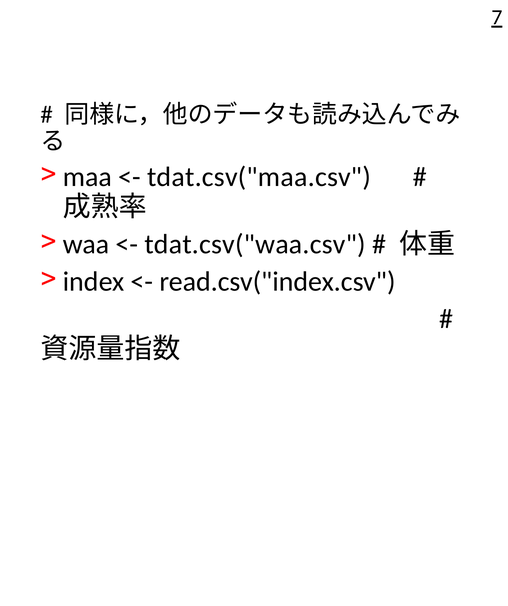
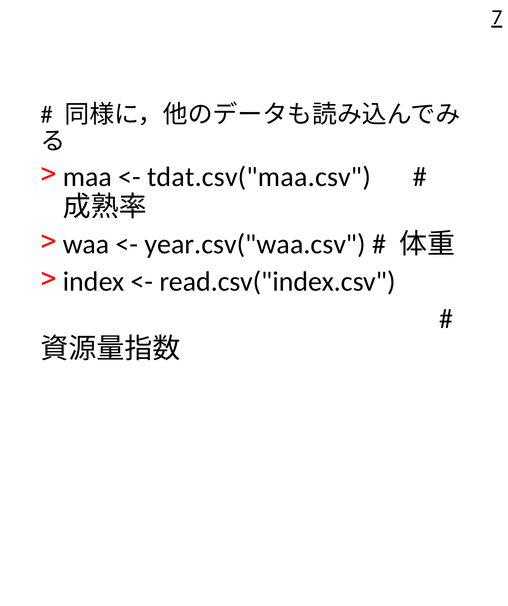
tdat.csv("waa.csv: tdat.csv("waa.csv -> year.csv("waa.csv (255, 245)
